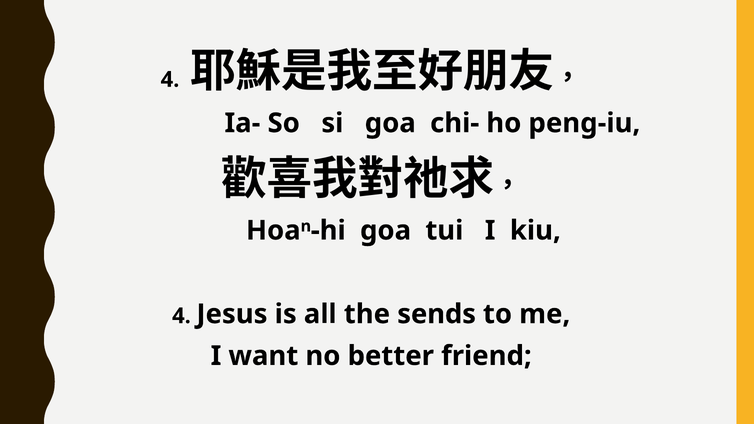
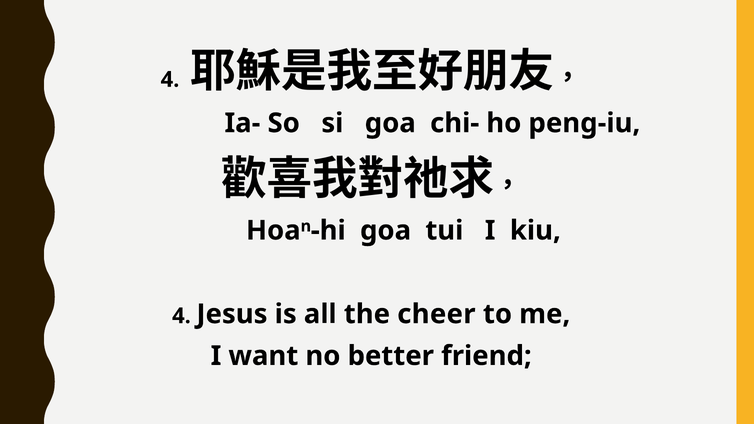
sends: sends -> cheer (436, 314)
